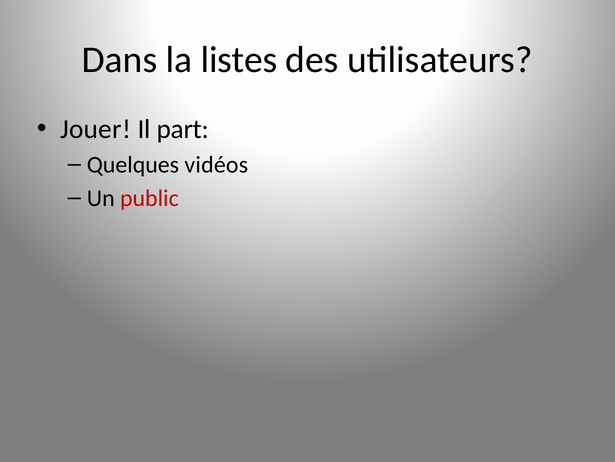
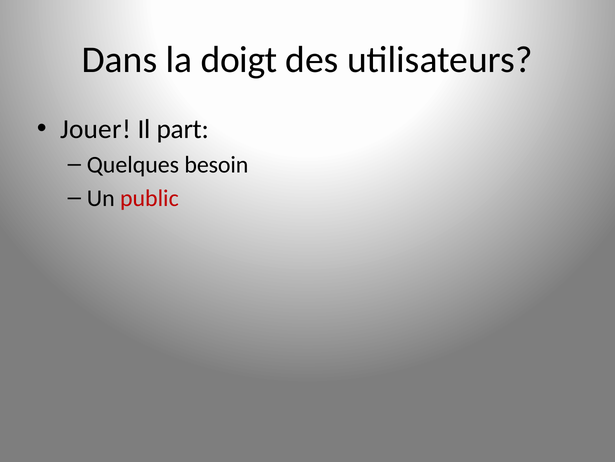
listes: listes -> doigt (239, 60)
vidéos: vidéos -> besoin (216, 164)
